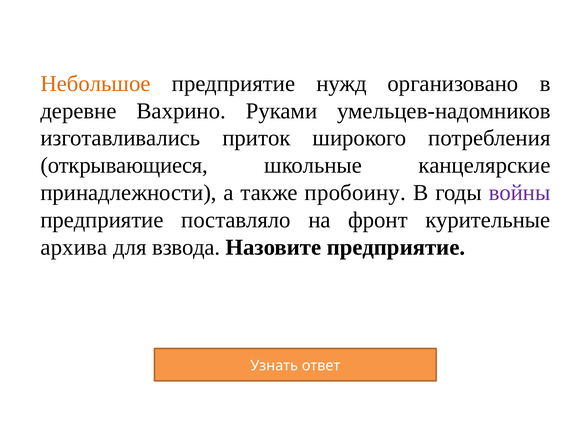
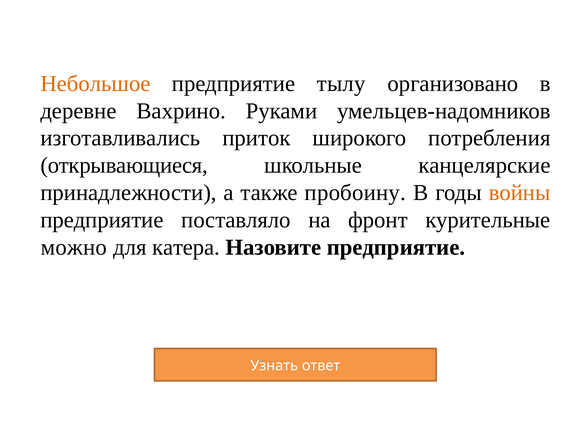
нужд: нужд -> тылу (341, 84)
войны colour: purple -> orange (520, 193)
архива: архива -> можно (74, 248)
взвода: взвода -> катера (186, 248)
